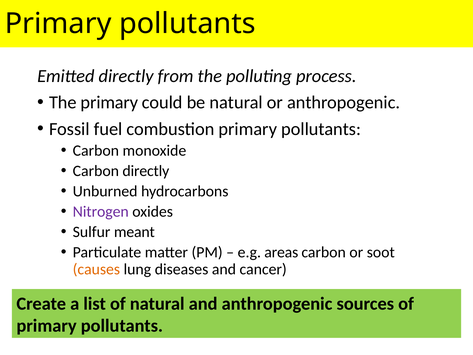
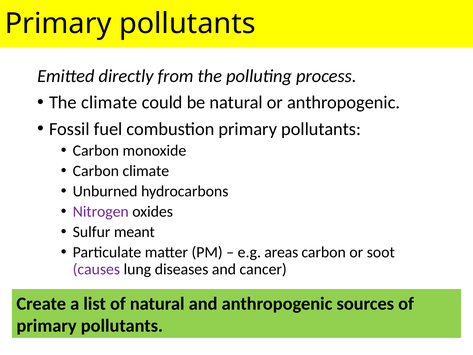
The primary: primary -> climate (109, 102)
Carbon directly: directly -> climate (146, 171)
causes colour: orange -> purple (96, 269)
